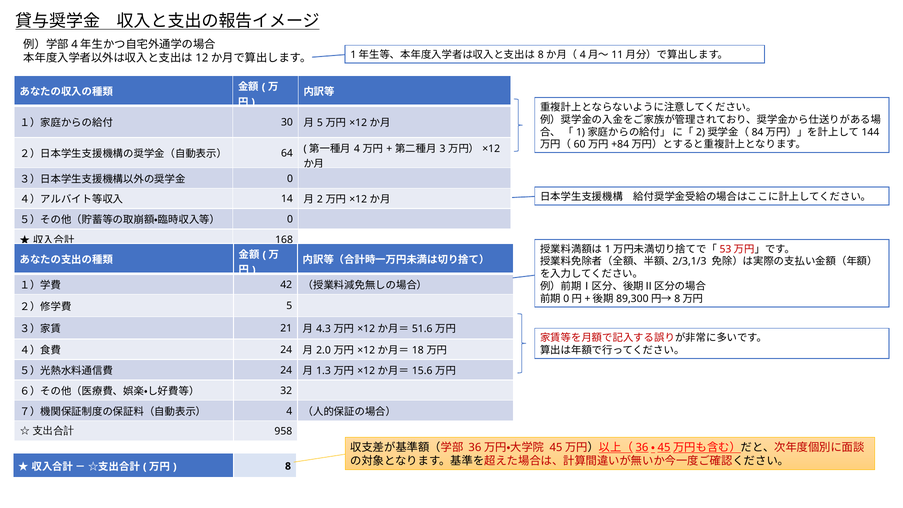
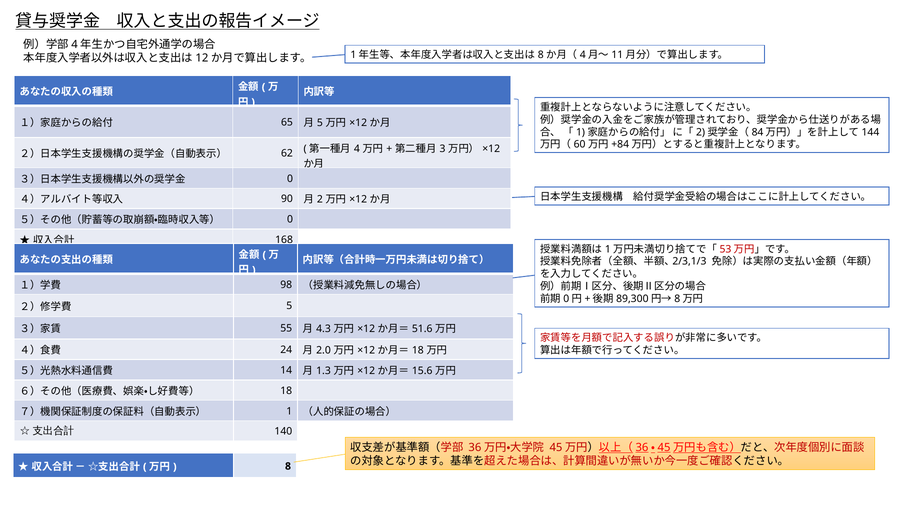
30: 30 -> 65 (287, 122)
64: 64 -> 62 (287, 153)
14: 14 -> 90 (287, 199)
42: 42 -> 98 (286, 285)
21: 21 -> 55 (286, 328)
24: 24 -> 14 (286, 370)
32: 32 -> 18 (286, 391)
4: 4 -> 1 (289, 411)
958: 958 -> 140 (283, 431)
